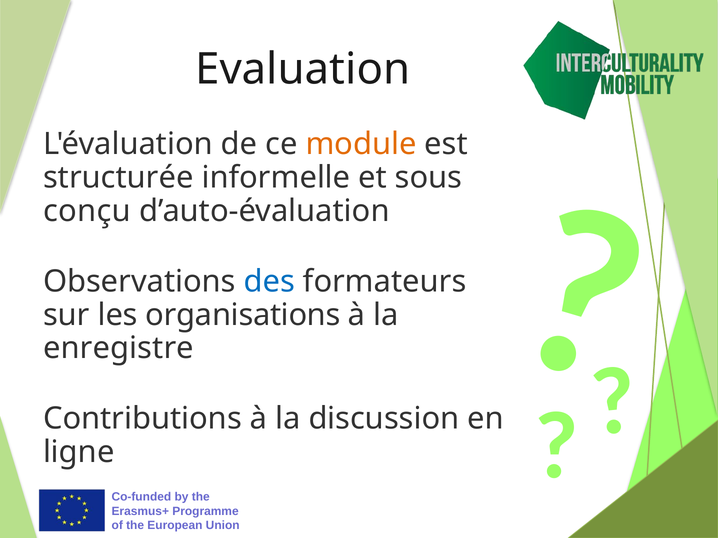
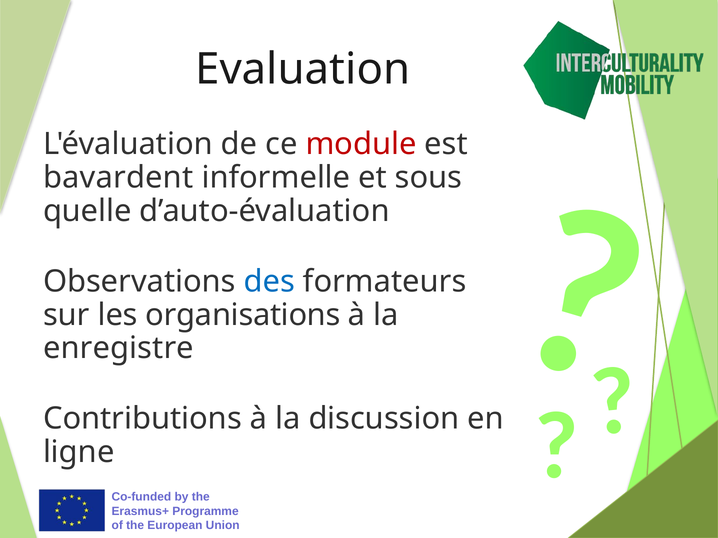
module colour: orange -> red (361, 144)
structurée: structurée -> bavardent (118, 178)
conçu: conçu -> quelle (87, 211)
